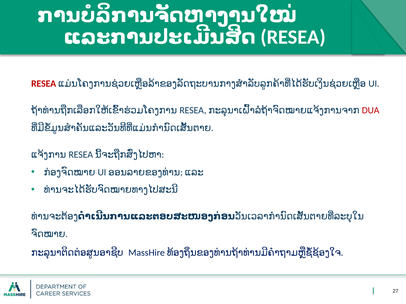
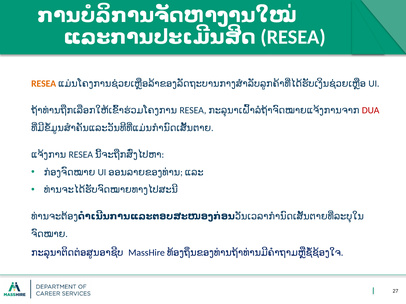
RESEA colour: red -> orange (44, 84)
